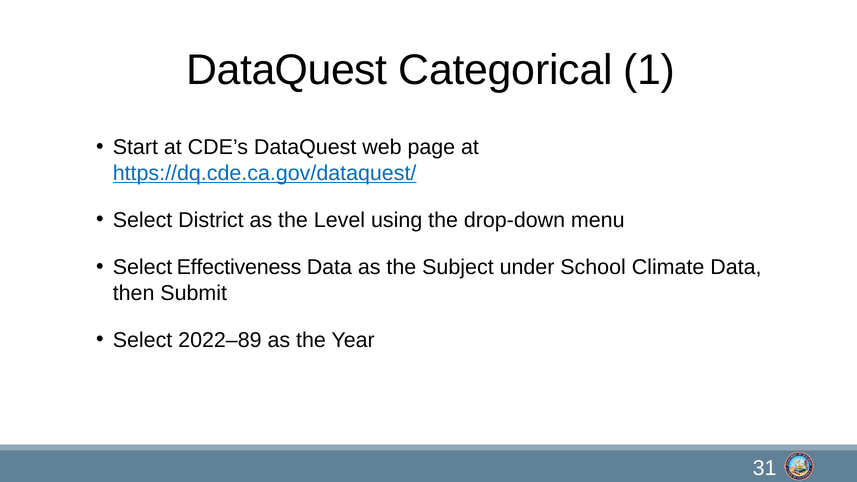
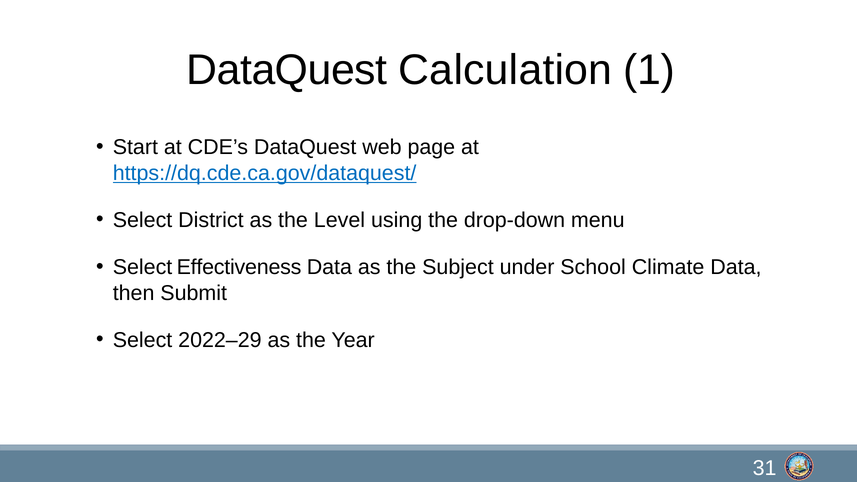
Categorical: Categorical -> Calculation (505, 70)
2022–89: 2022–89 -> 2022–29 (220, 340)
